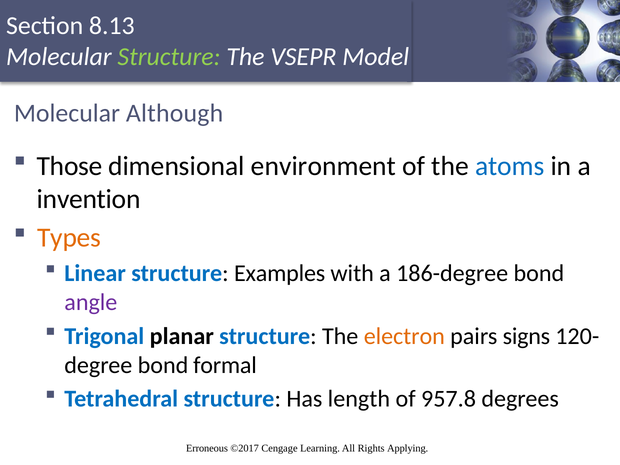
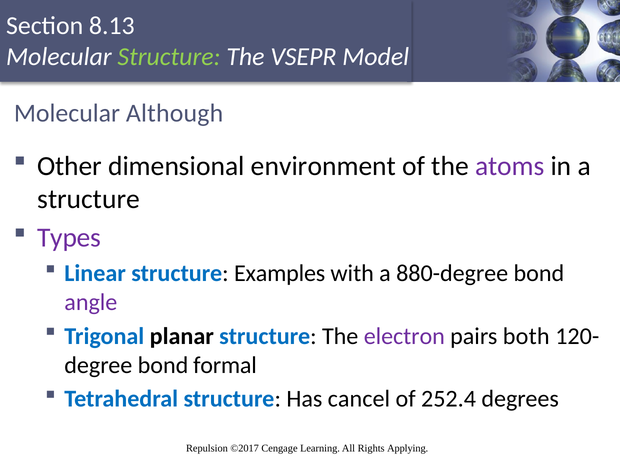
Those: Those -> Other (70, 166)
atoms colour: blue -> purple (510, 166)
invention: invention -> structure (89, 199)
Types colour: orange -> purple (69, 238)
186-degree: 186-degree -> 880-degree (452, 274)
electron colour: orange -> purple (404, 336)
signs: signs -> both (526, 336)
length: length -> cancel (359, 399)
957.8: 957.8 -> 252.4 (449, 399)
Erroneous: Erroneous -> Repulsion (207, 448)
